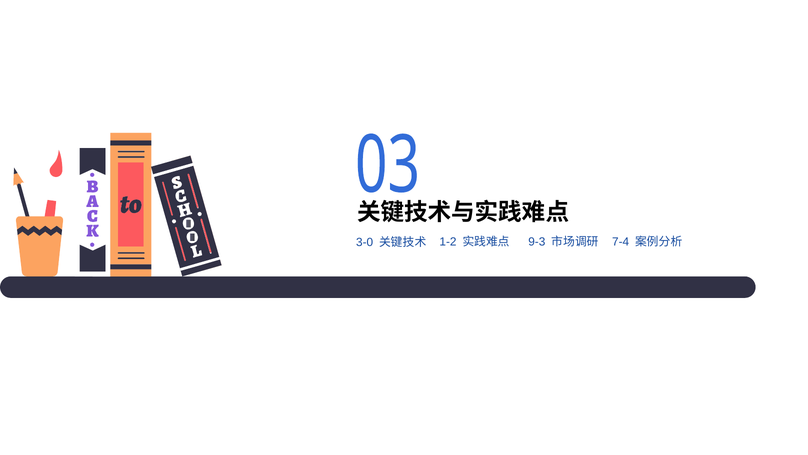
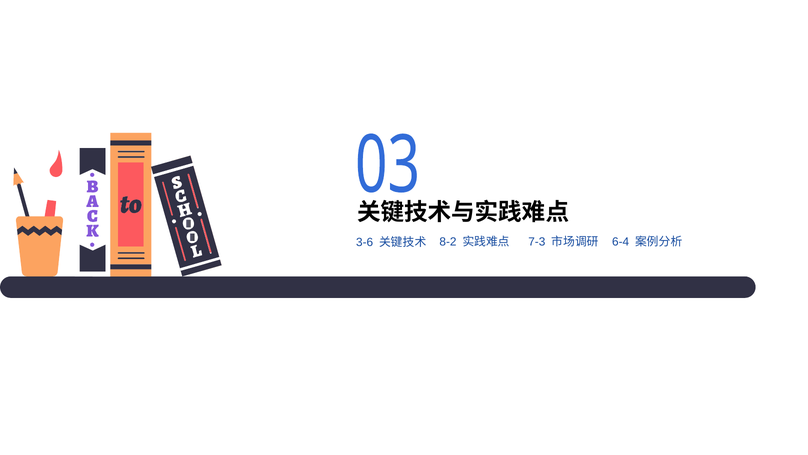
3-0: 3-0 -> 3-6 (365, 242)
1-2: 1-2 -> 8-2 (448, 242)
9-3: 9-3 -> 7-3 (537, 242)
7-4: 7-4 -> 6-4 (621, 242)
